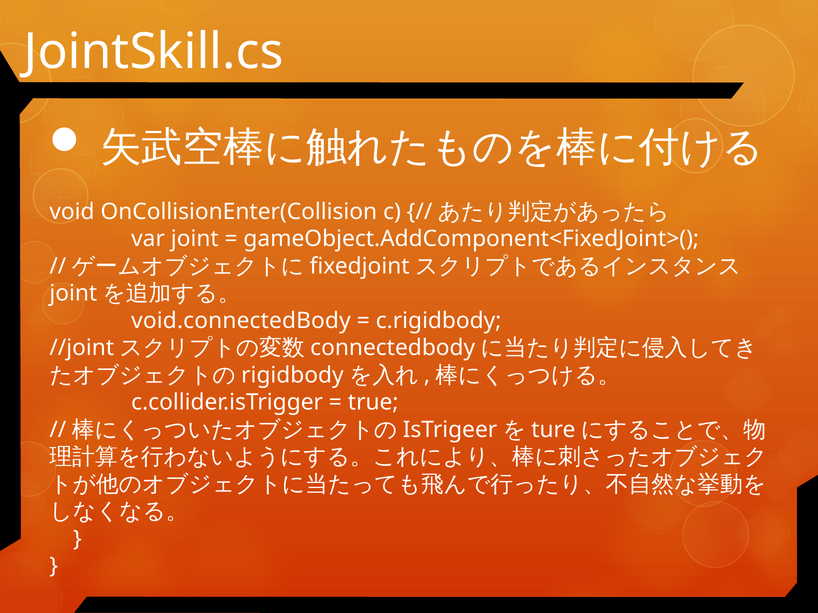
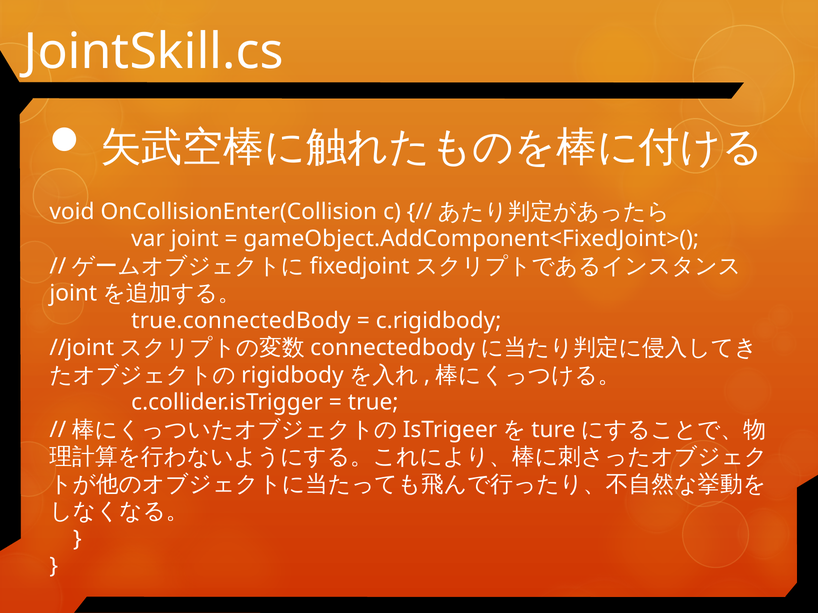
void.connectedBody: void.connectedBody -> true.connectedBody (241, 321)
